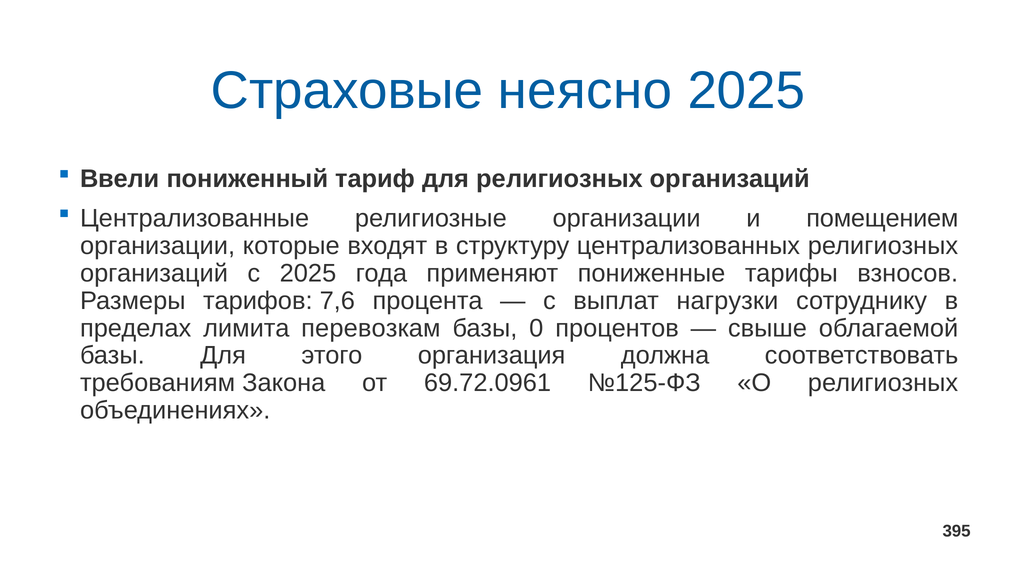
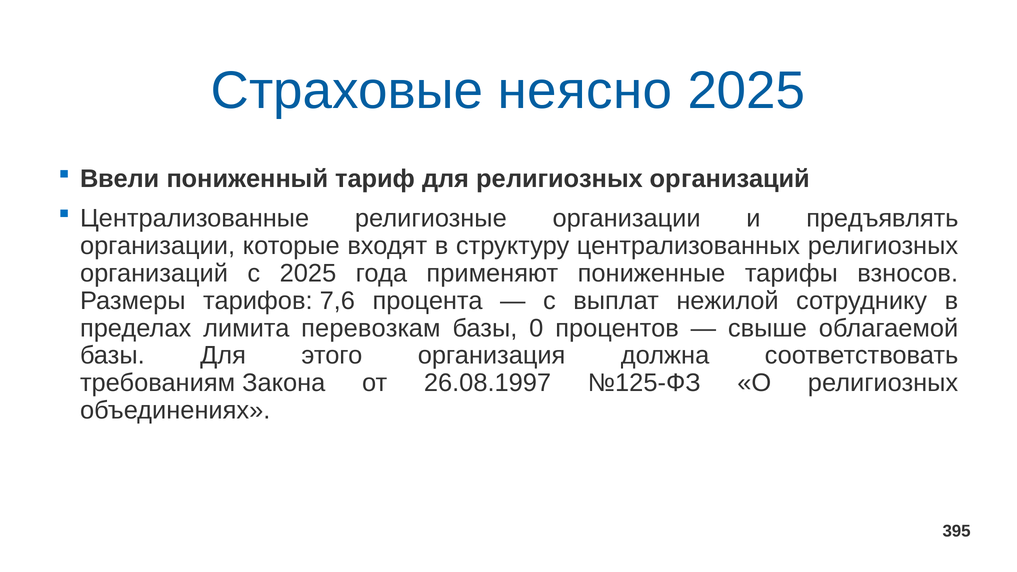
помещением: помещением -> предъявлять (882, 218)
нагрузки: нагрузки -> нежилой (727, 301)
69.72.0961: 69.72.0961 -> 26.08.1997 (488, 383)
